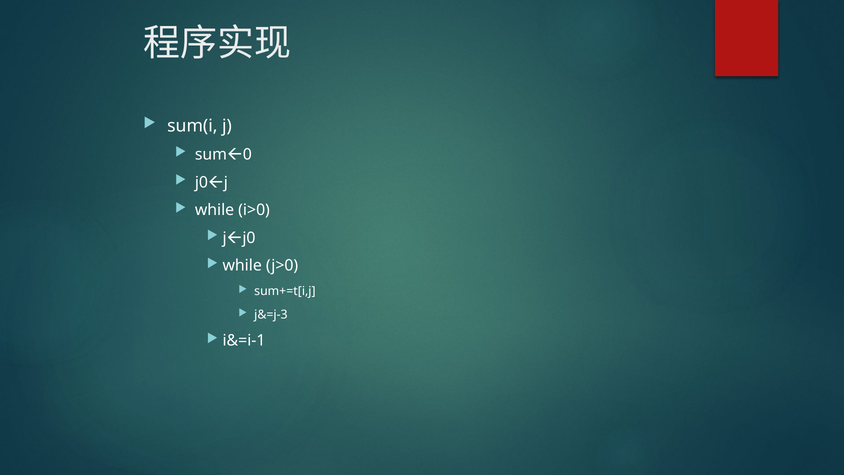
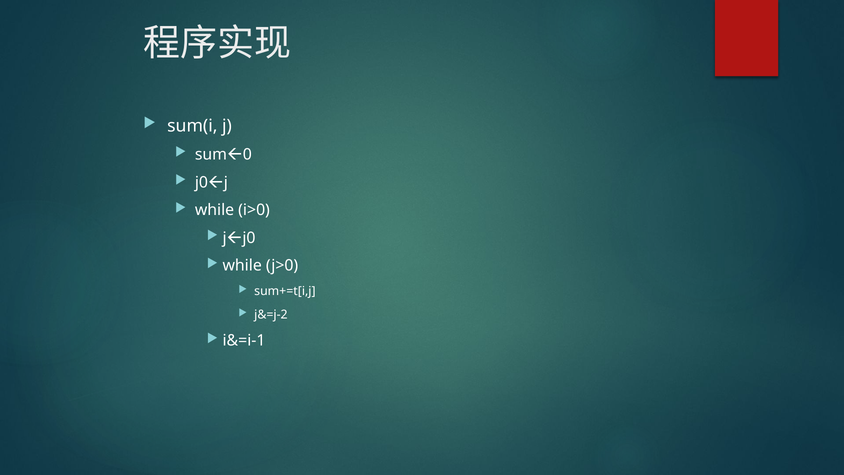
j&=j-3: j&=j-3 -> j&=j-2 (271, 315)
